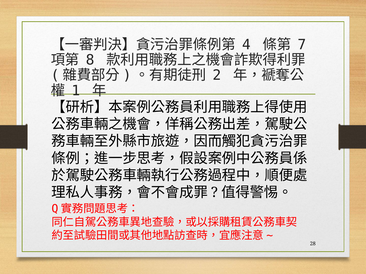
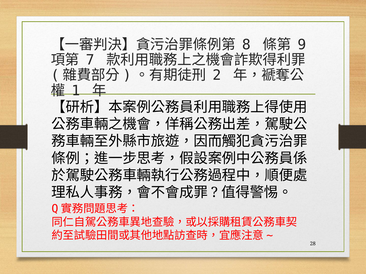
4: 4 -> 8 (246, 45)
7: 7 -> 9 (302, 45)
8: 8 -> 7 (90, 60)
